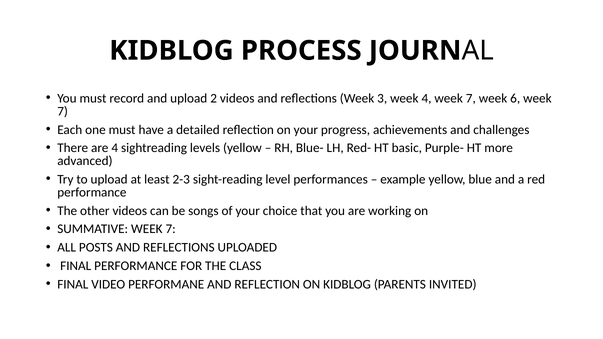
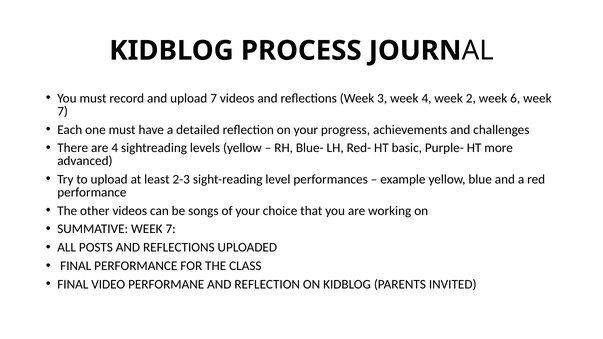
upload 2: 2 -> 7 (214, 98)
4 week 7: 7 -> 2 (471, 98)
